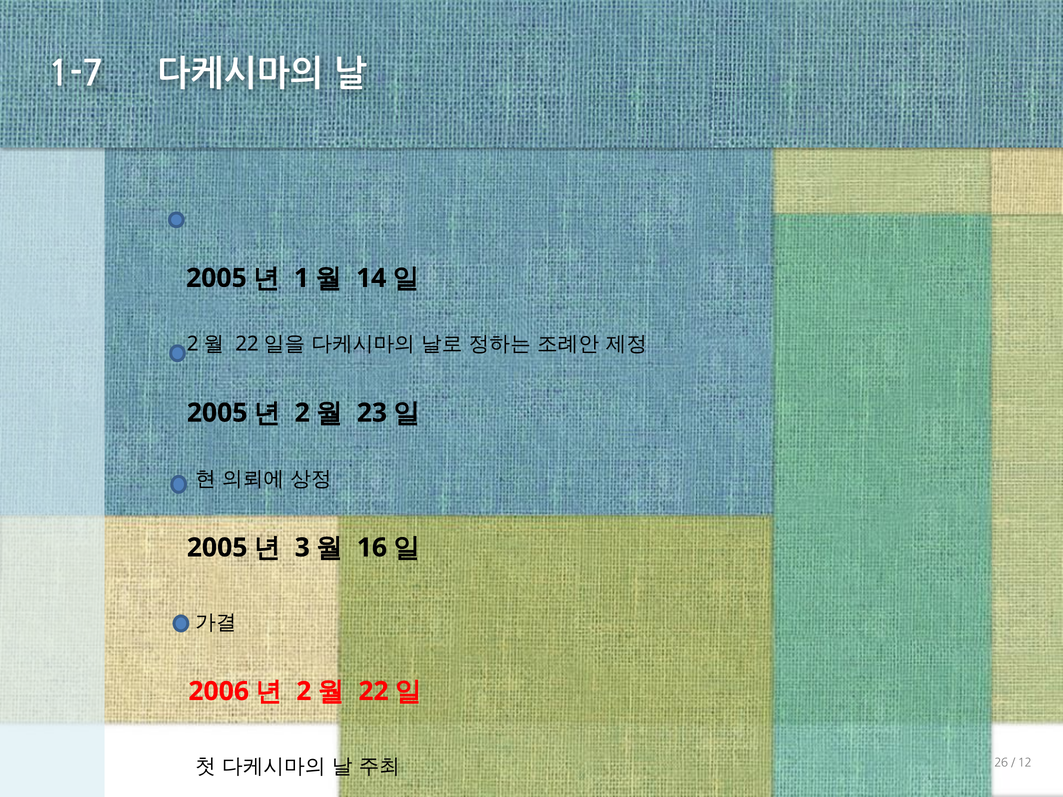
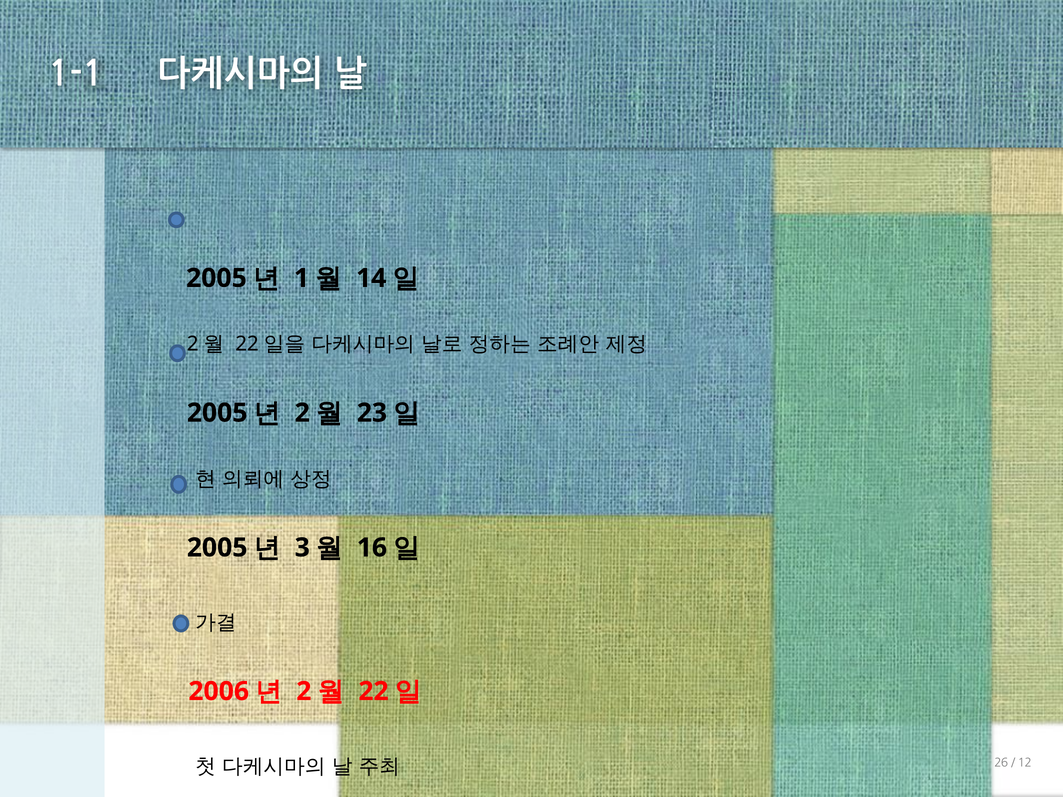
1-7: 1-7 -> 1-1 (76, 74)
